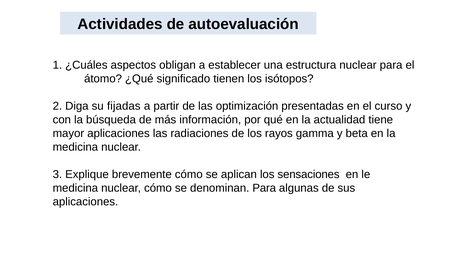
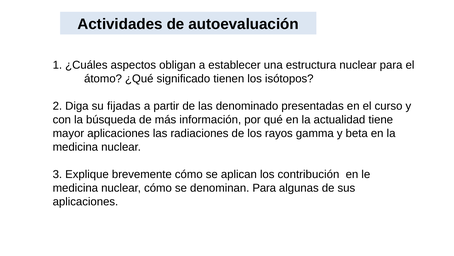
optimización: optimización -> denominado (247, 106)
sensaciones: sensaciones -> contribución (308, 174)
